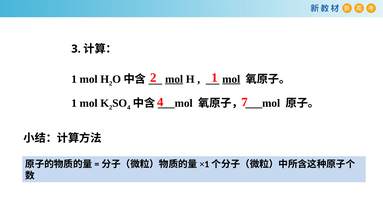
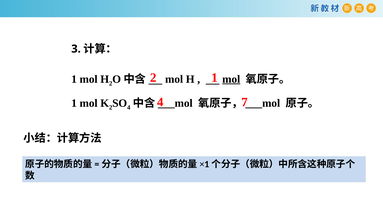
mol underline: present -> none (174, 79)
